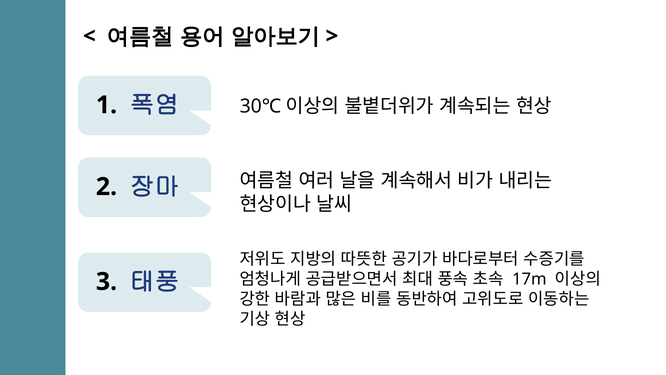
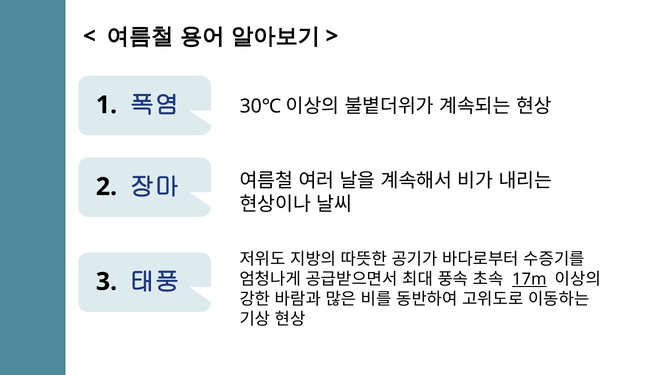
17m underline: none -> present (529, 279)
